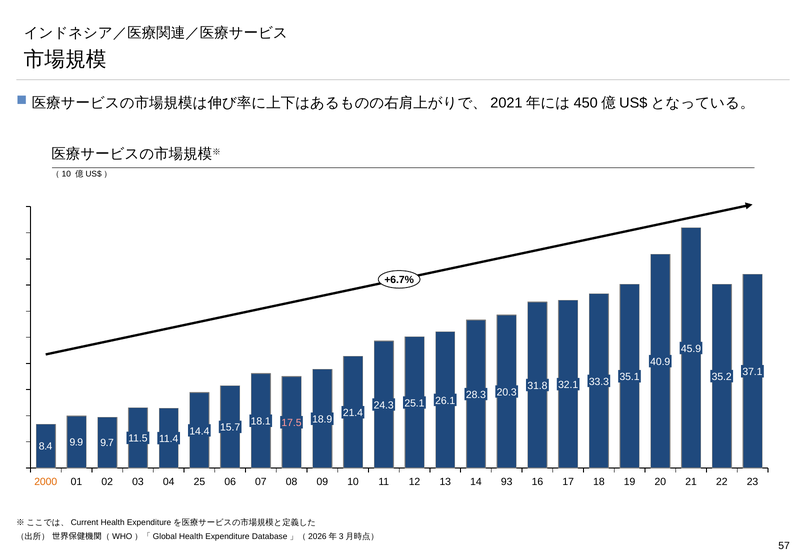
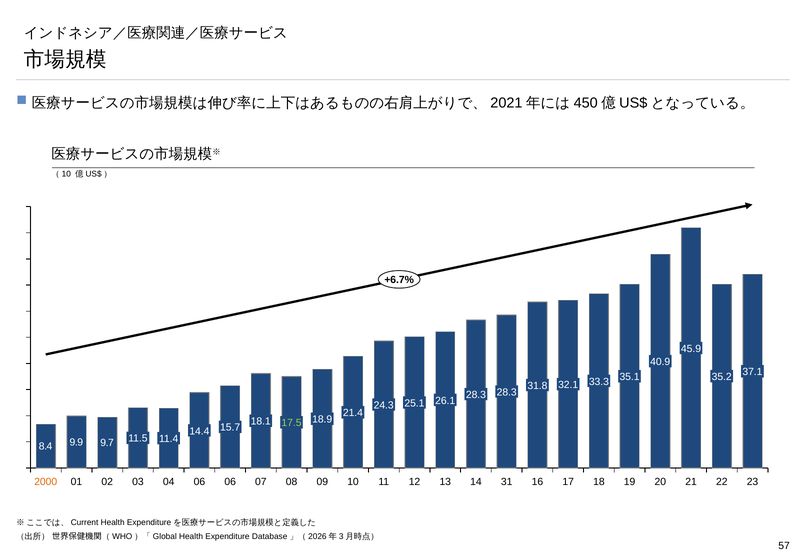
28.3 20.3: 20.3 -> 28.3 (507, 392)
17.5 colour: pink -> light green (292, 423)
04 25: 25 -> 06 (199, 482)
93: 93 -> 31 (507, 482)
